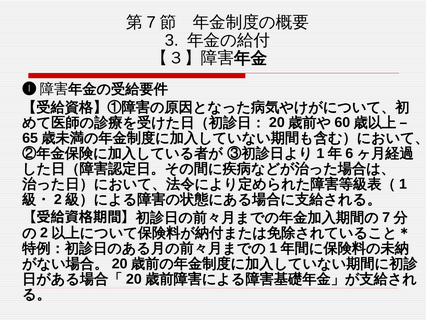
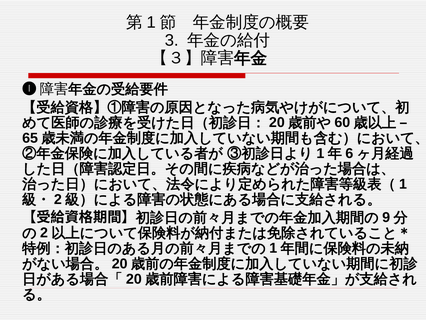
7: 7 -> 1 (151, 22)
7: 7 -> 9 (386, 217)
